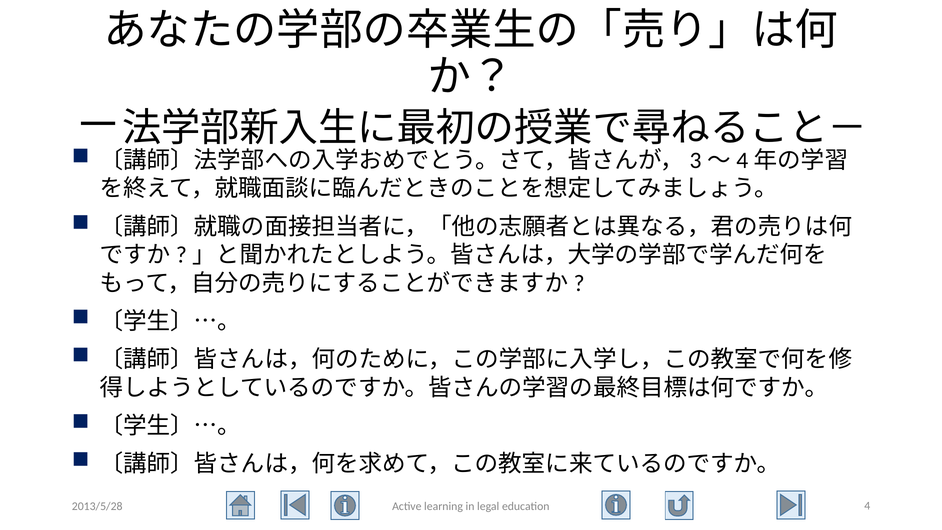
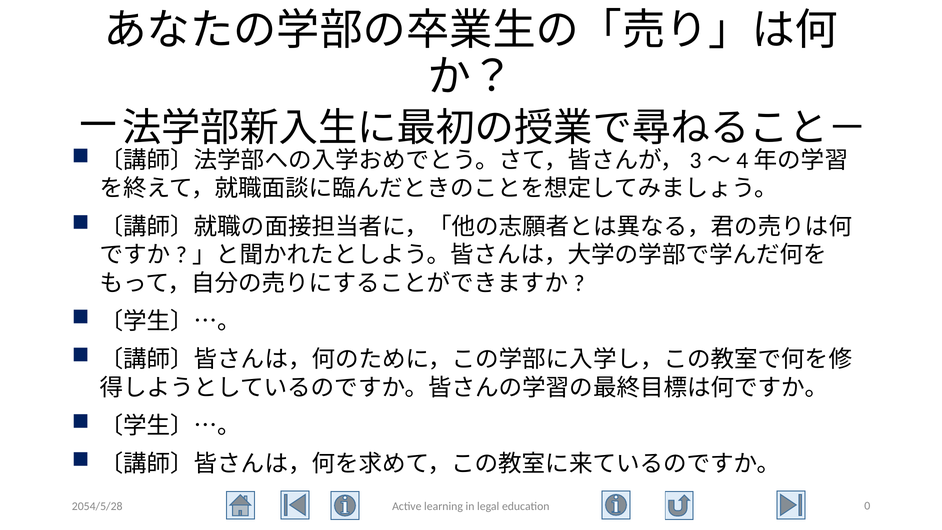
2013/5/28: 2013/5/28 -> 2054/5/28 (97, 506)
4: 4 -> 0 (867, 506)
